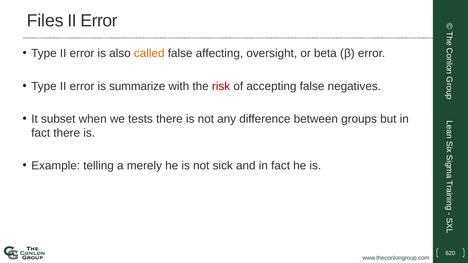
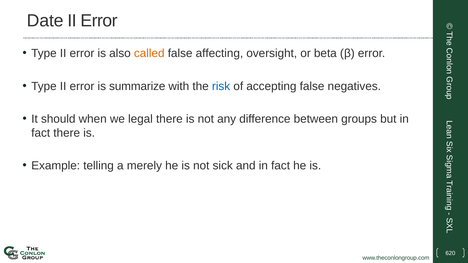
Files: Files -> Date (45, 21)
risk colour: red -> blue (221, 86)
subset: subset -> should (58, 119)
tests: tests -> legal (140, 119)
